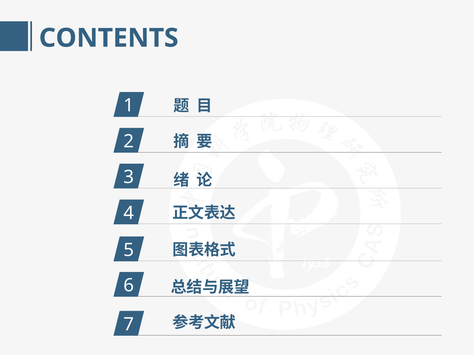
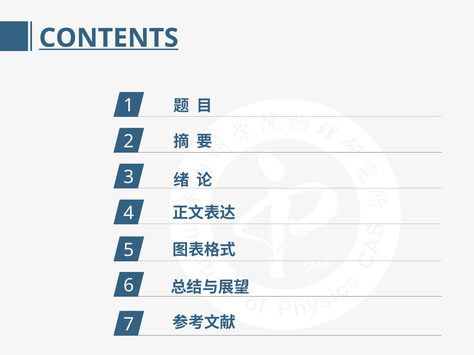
CONTENTS underline: none -> present (109, 38)
